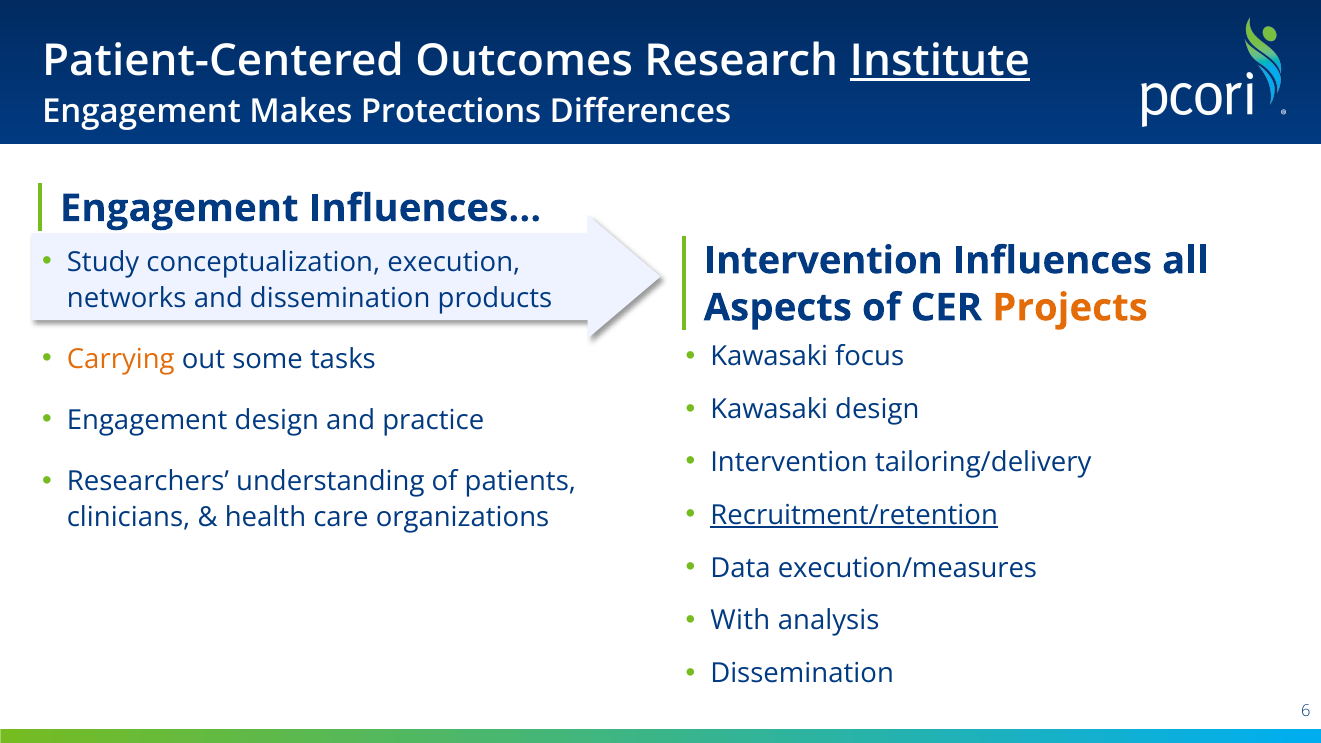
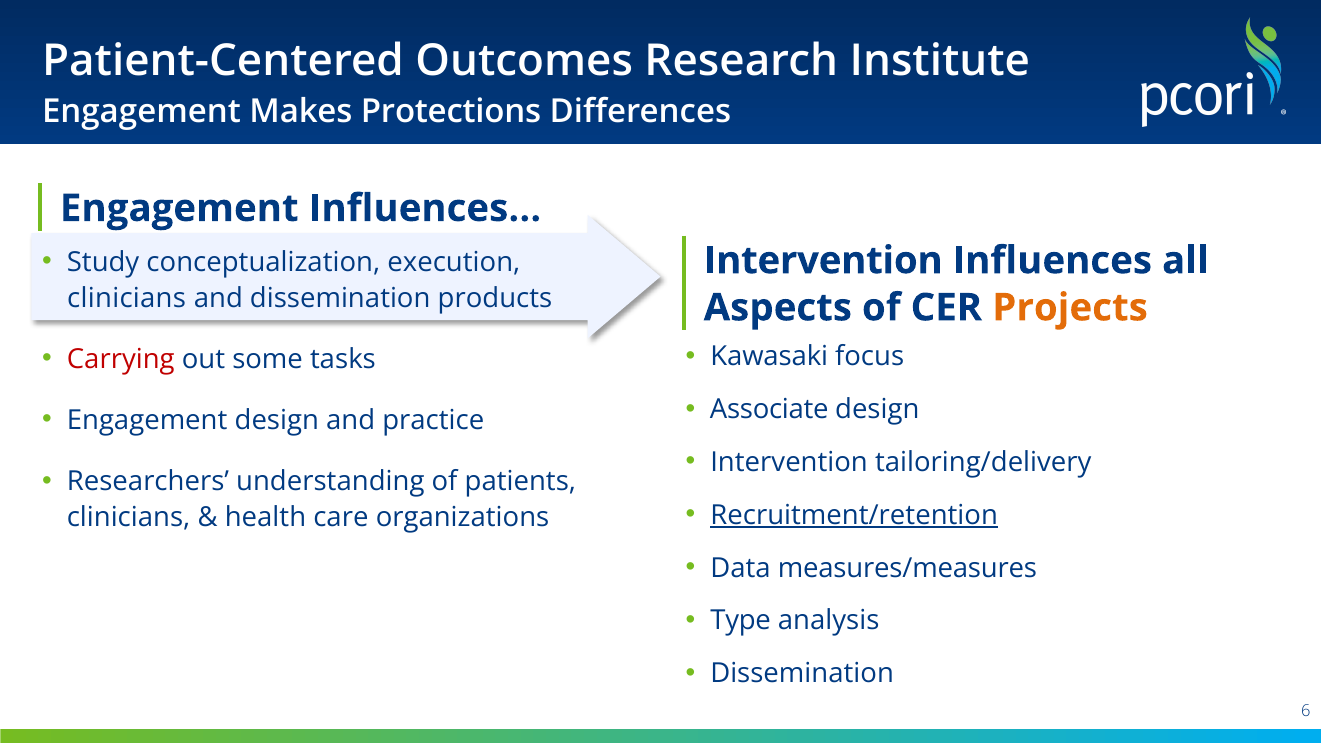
Institute underline: present -> none (940, 61)
networks: networks -> clinicians (127, 298)
Carrying colour: orange -> red (121, 359)
Kawasaki: Kawasaki -> Associate (769, 410)
execution/measures: execution/measures -> measures/measures (907, 568)
With: With -> Type (741, 621)
